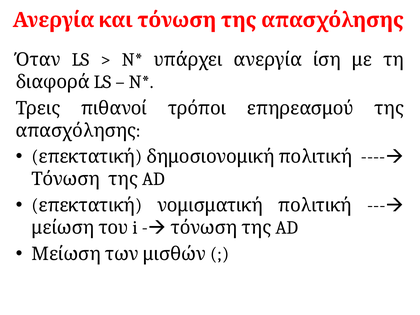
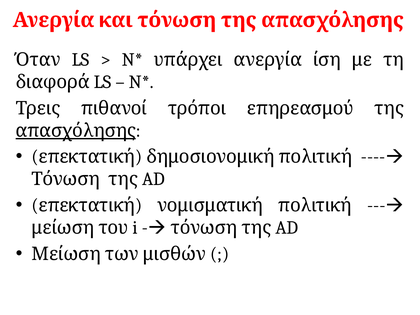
απασχόλησης underline: none -> present (76, 131)
